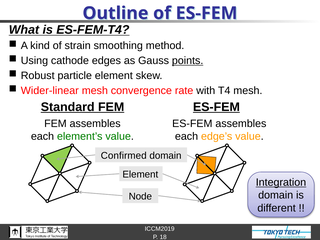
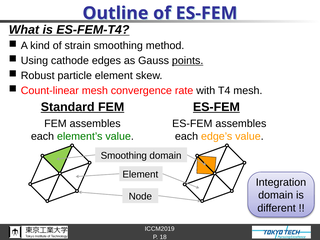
Wider-linear: Wider-linear -> Count-linear (50, 91)
Confirmed: Confirmed -> Smoothing (124, 156)
Integration underline: present -> none (281, 182)
